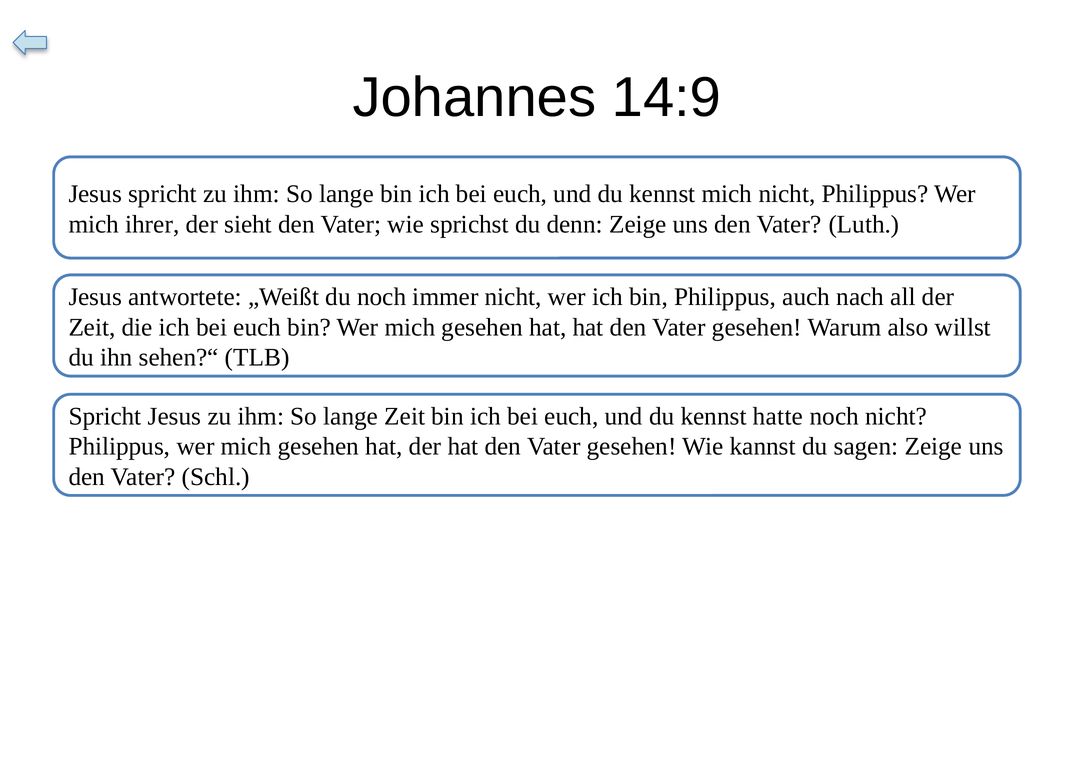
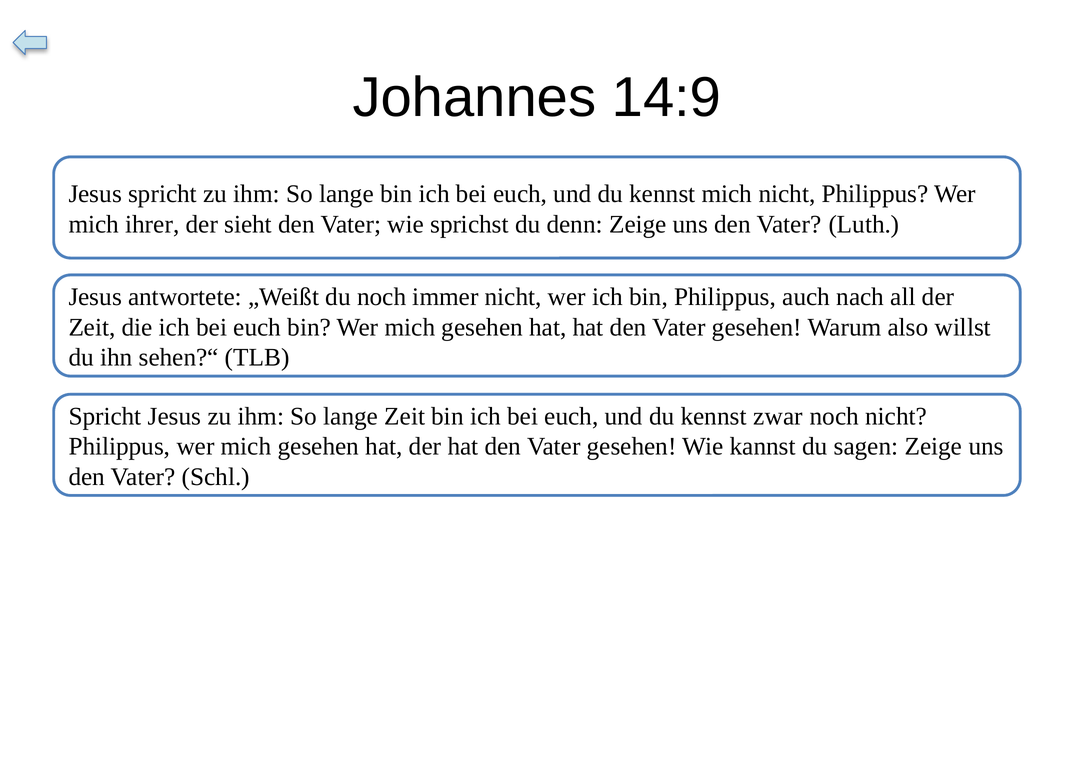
hatte: hatte -> zwar (778, 416)
